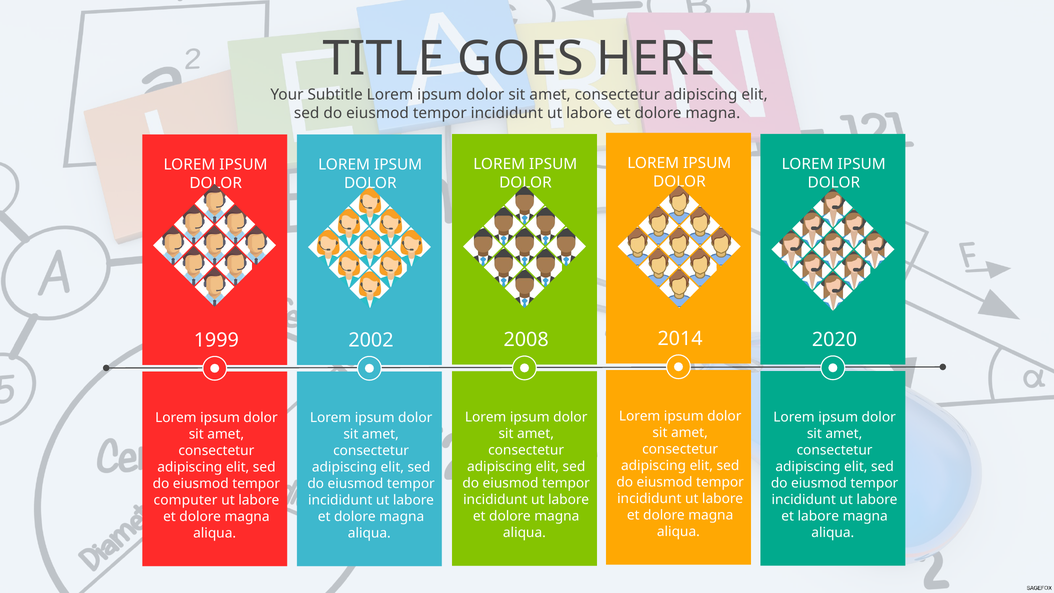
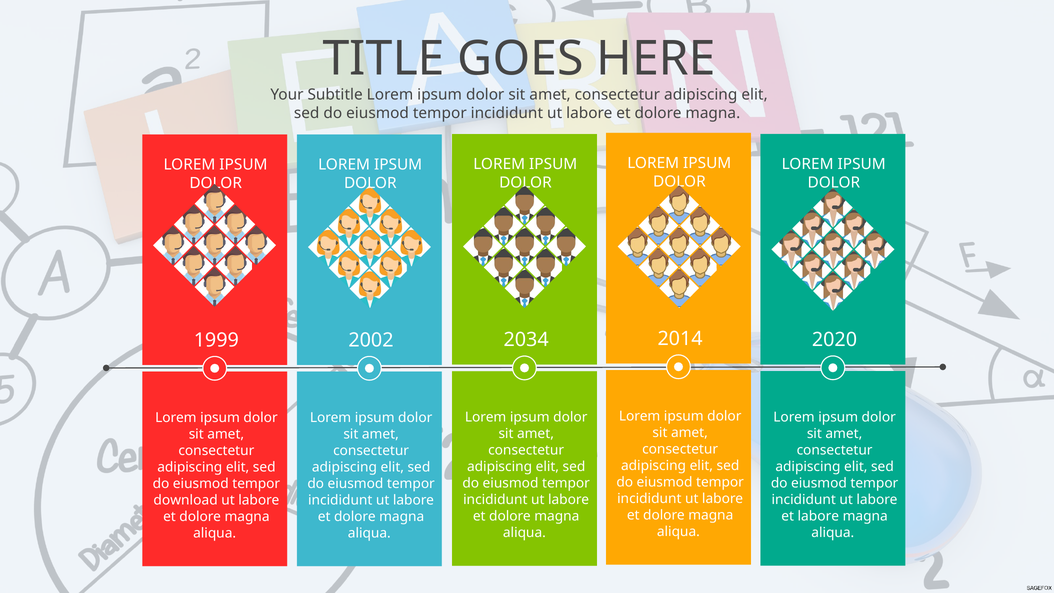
2008: 2008 -> 2034 (526, 340)
computer: computer -> download (186, 500)
